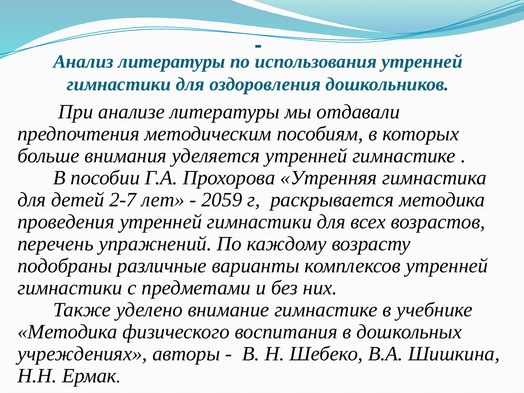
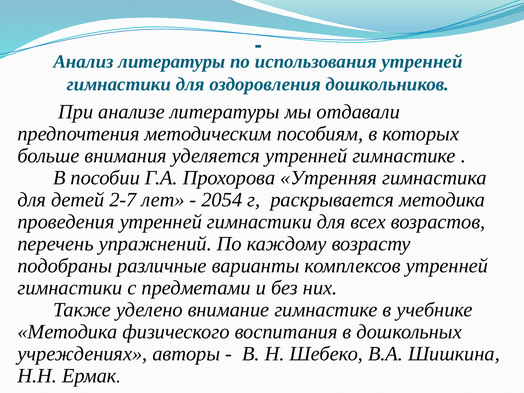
2059: 2059 -> 2054 (222, 200)
